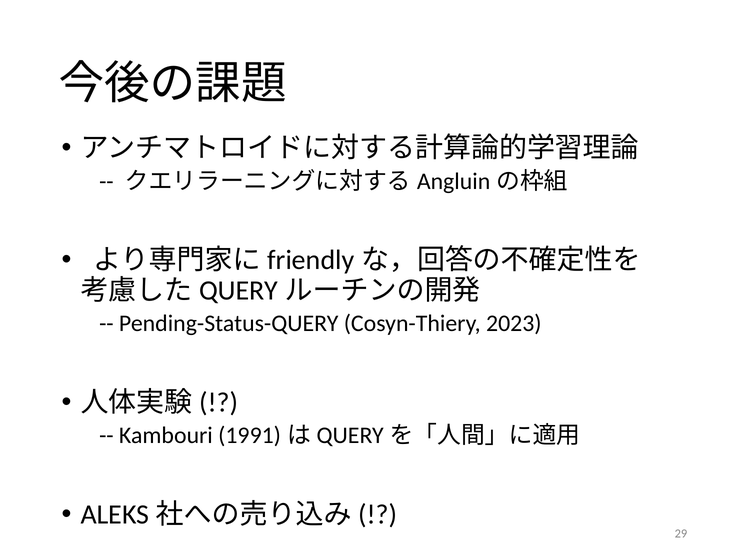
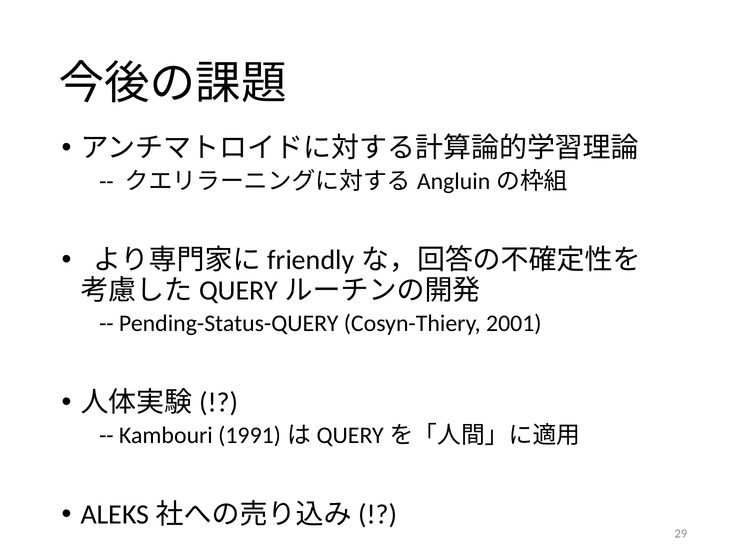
2023: 2023 -> 2001 (514, 324)
